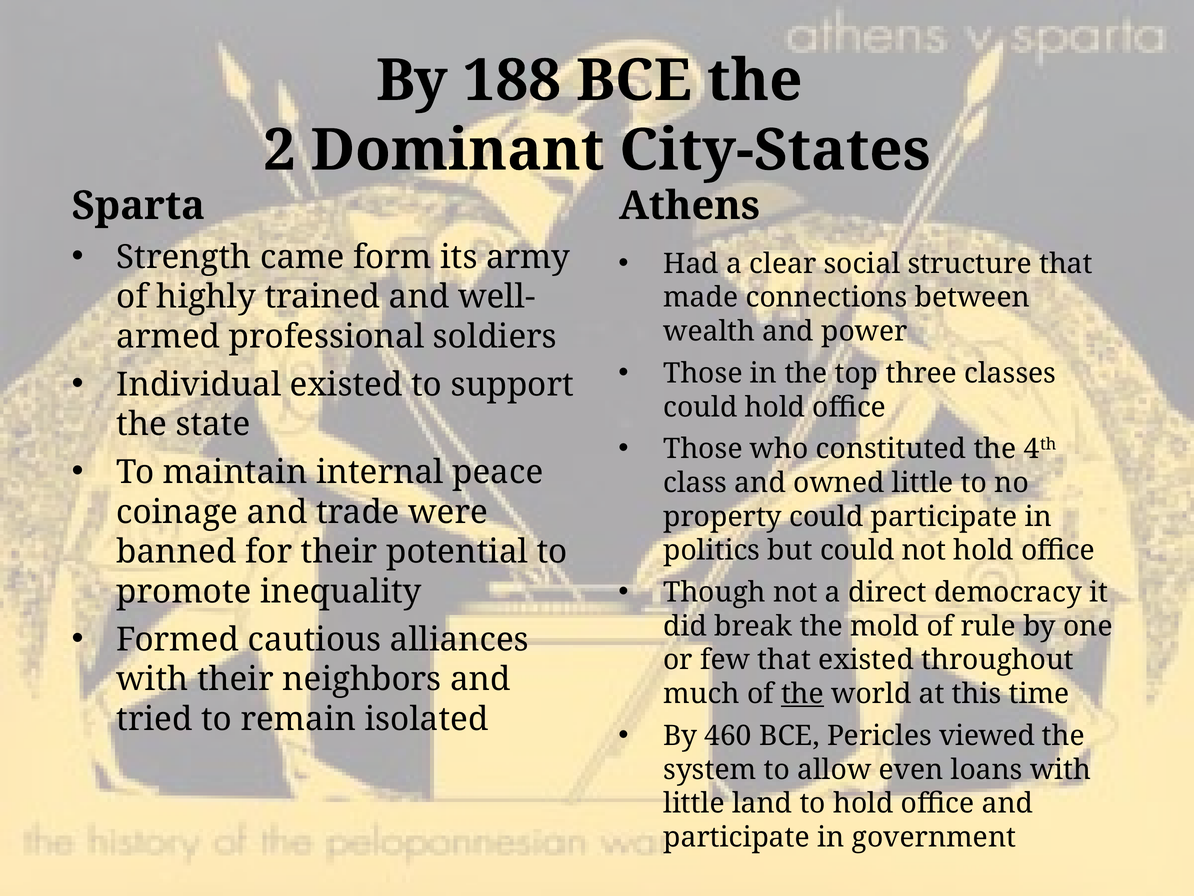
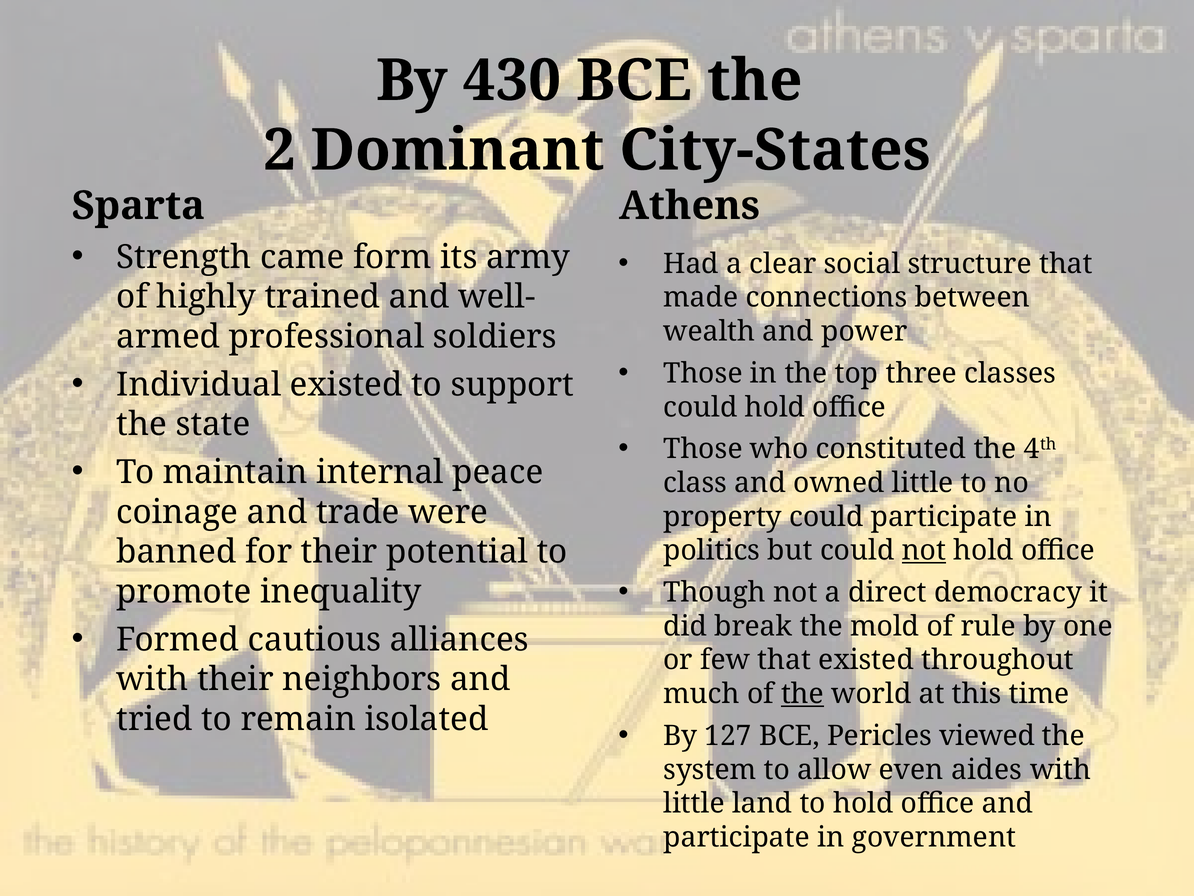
188: 188 -> 430 (512, 81)
not underline: none -> present (924, 550)
460: 460 -> 127 (728, 735)
loans: loans -> aides (987, 769)
